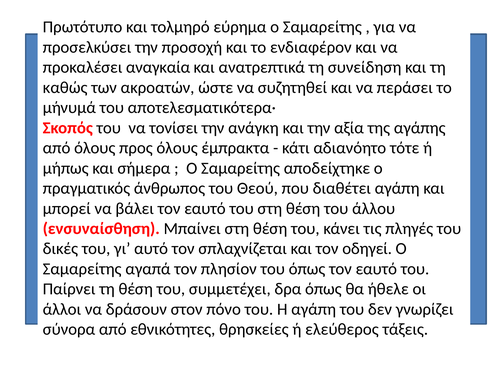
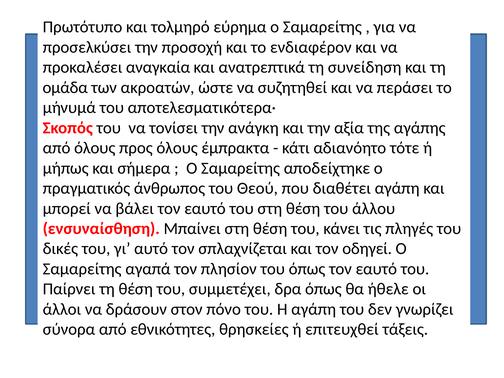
καθώς: καθώς -> ομάδα (65, 87)
ελεύθερος: ελεύθερος -> επιτευχθεί (342, 329)
